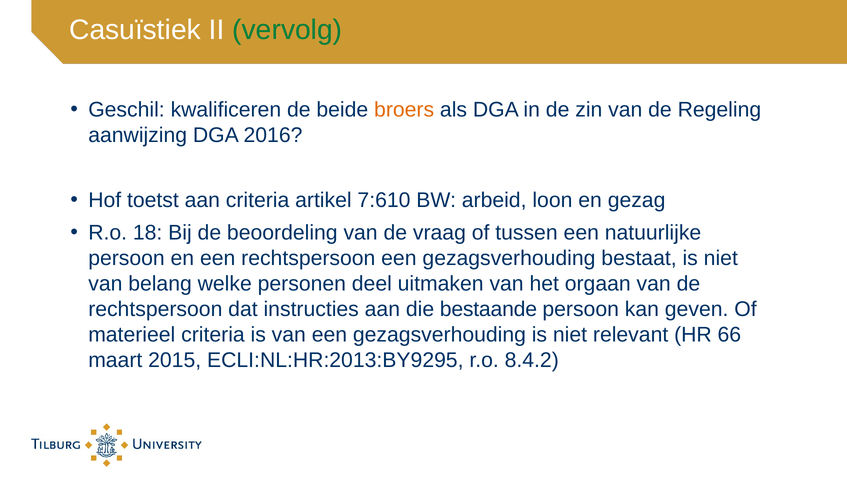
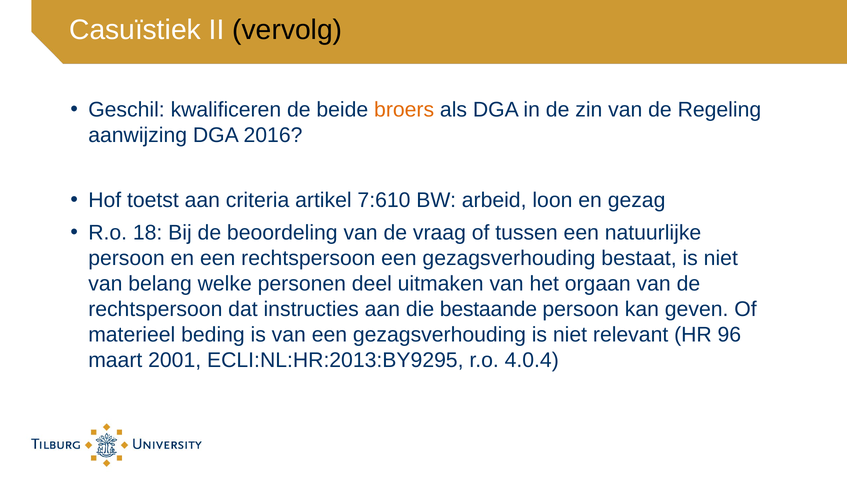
vervolg colour: green -> black (287, 30)
materieel criteria: criteria -> beding (213, 334)
66: 66 -> 96 (729, 334)
2015: 2015 -> 2001 (175, 360)
8.4.2: 8.4.2 -> 4.0.4 (532, 360)
